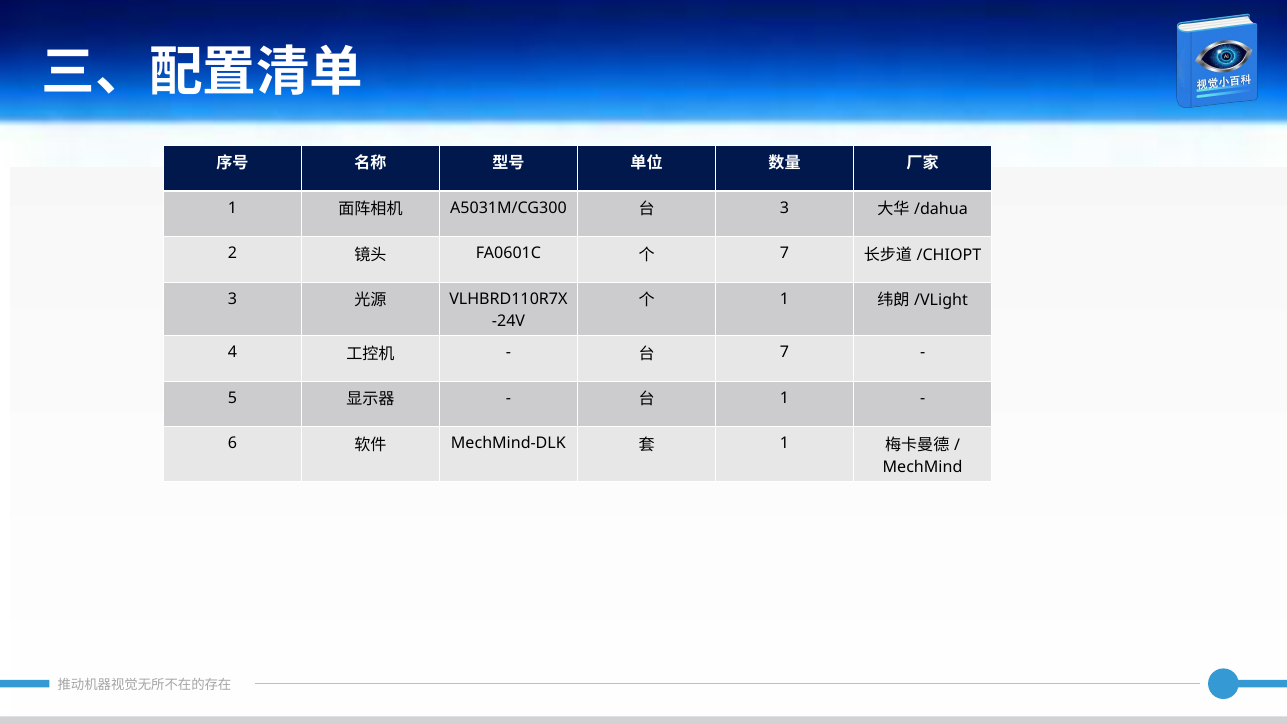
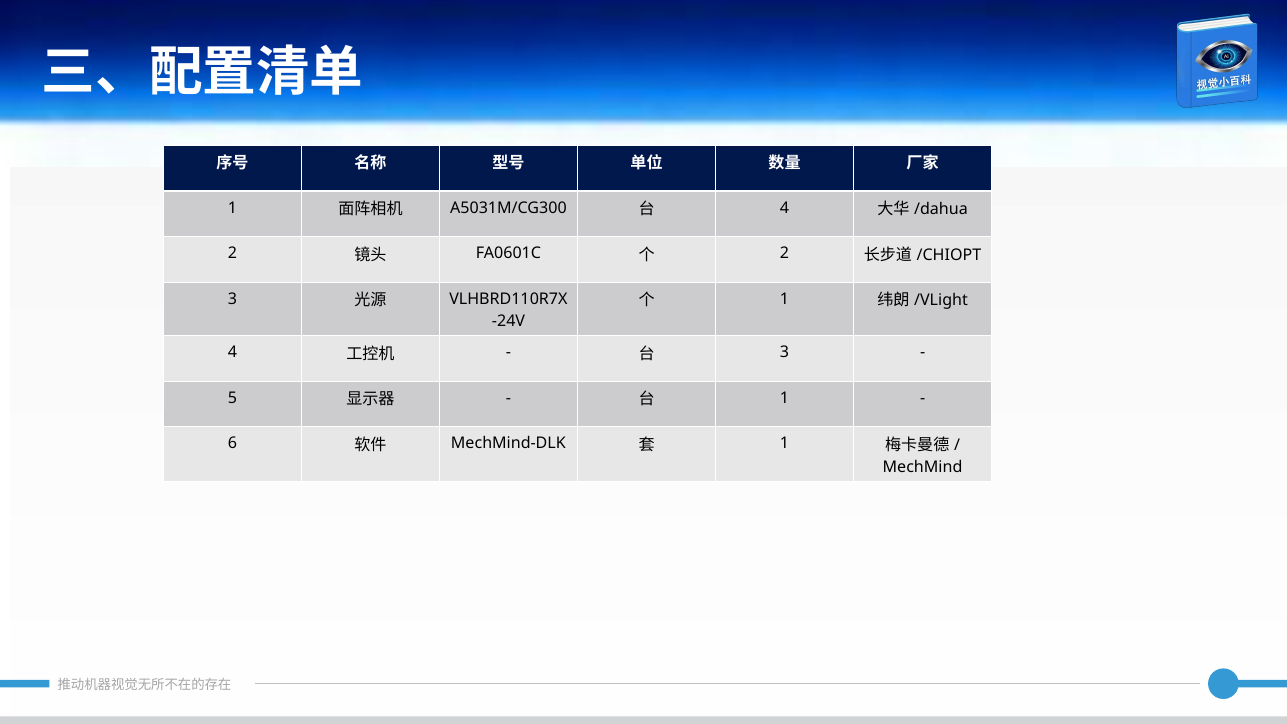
3: 3 -> 4 (785, 208)
7: 7 -> 2 (785, 253)
7: 7 -> 3 (785, 352)
